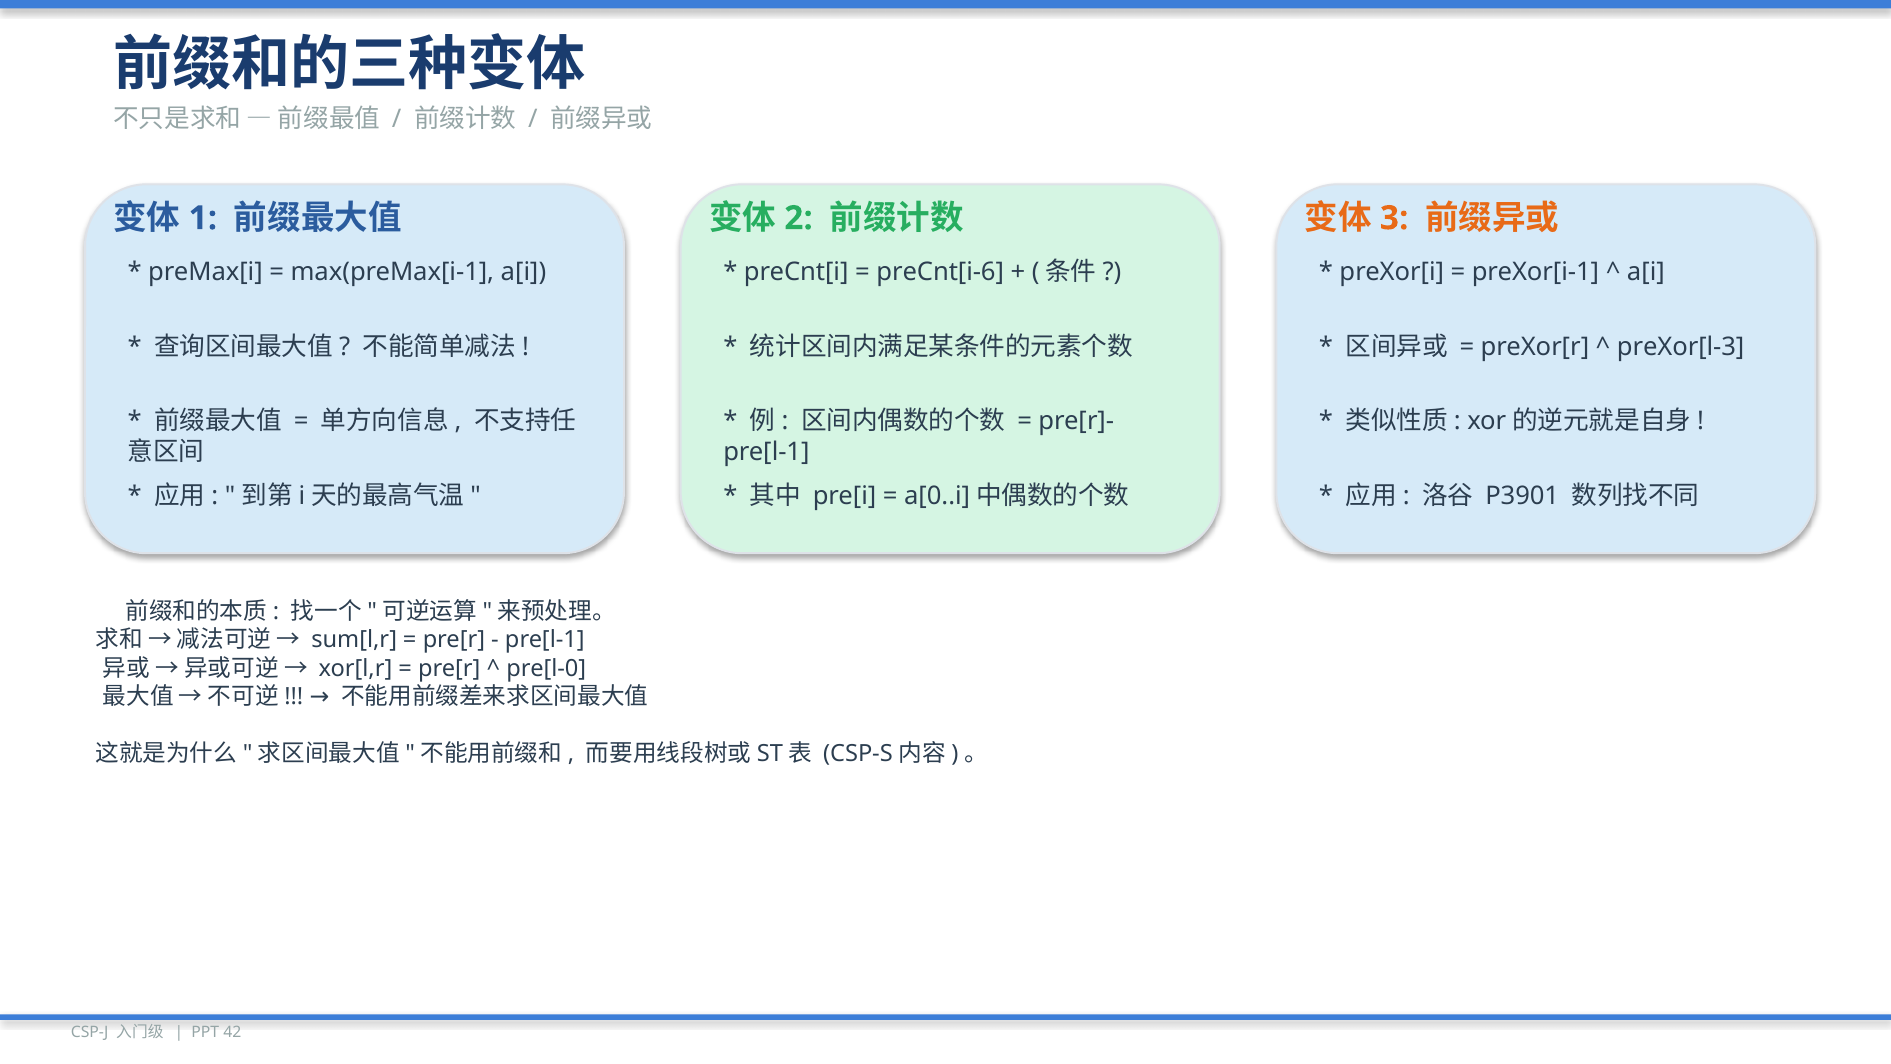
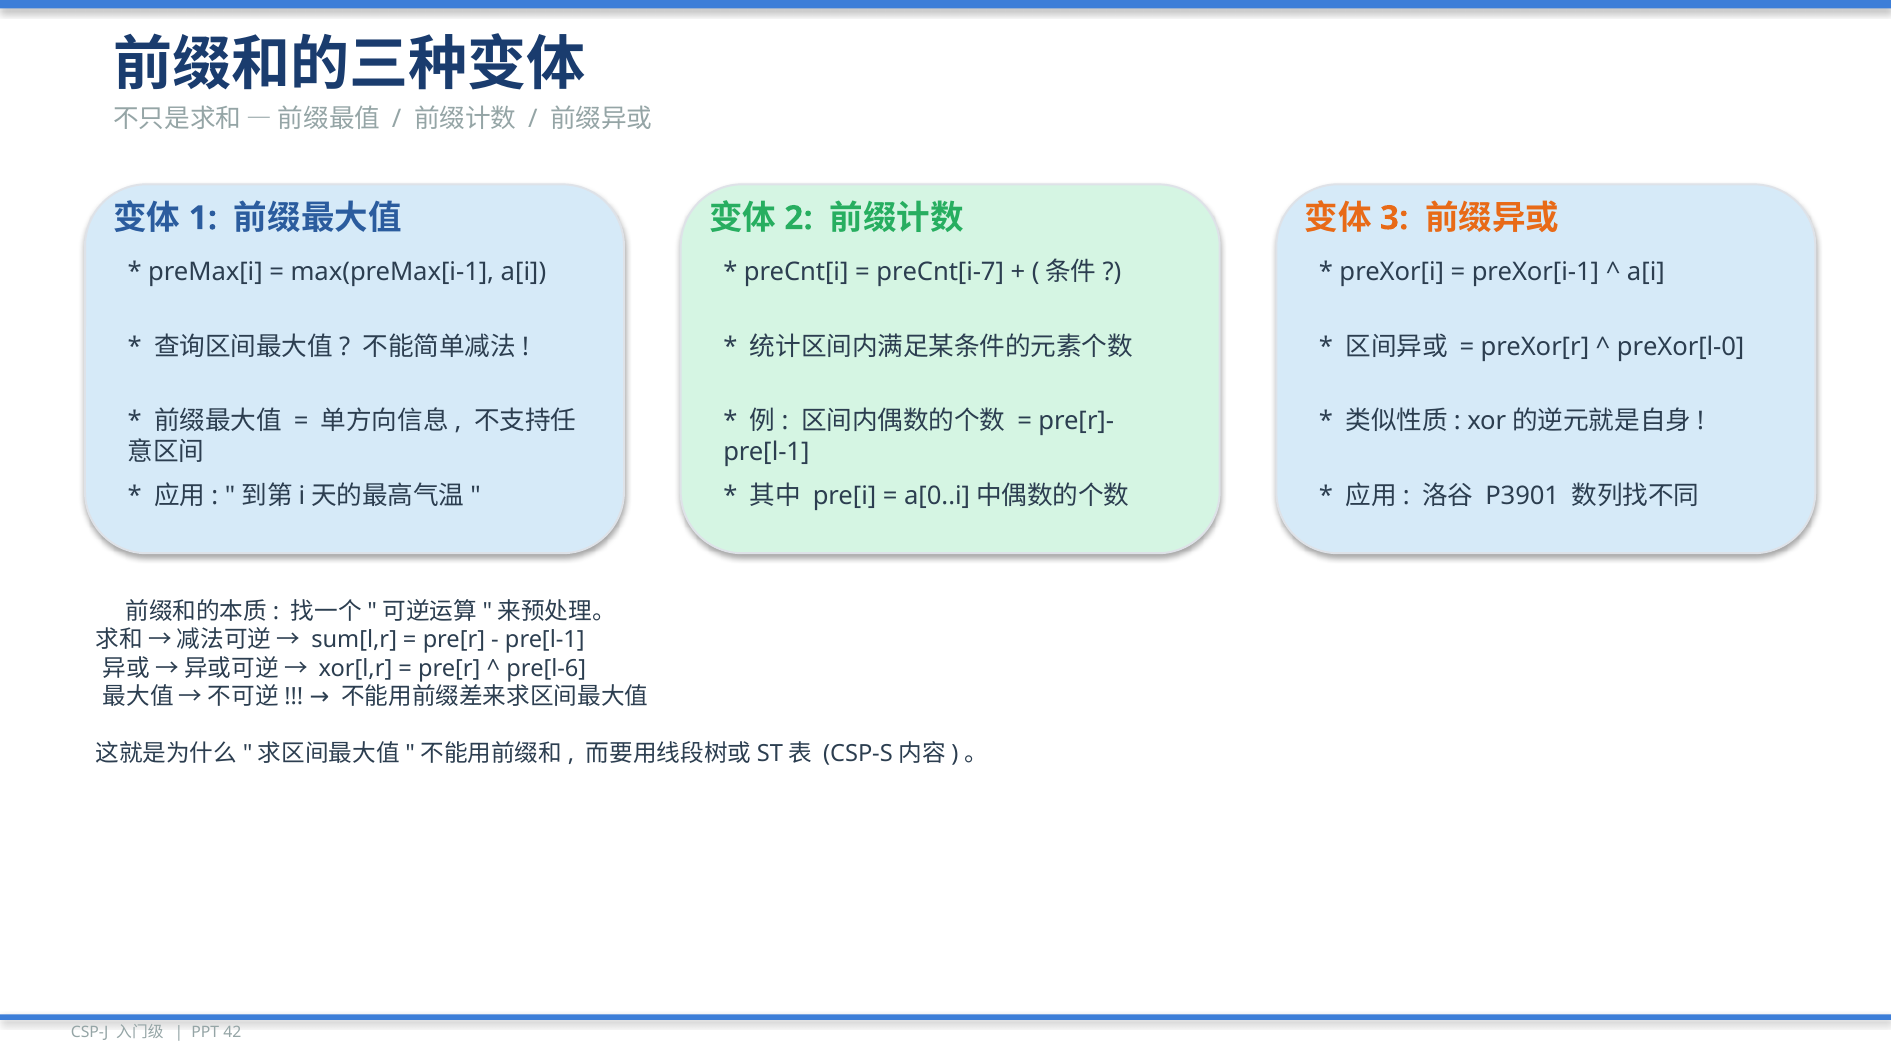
preCnt[i-6: preCnt[i-6 -> preCnt[i-7 (940, 272)
preXor[l-3: preXor[l-3 -> preXor[l-0 (1681, 347)
pre[l-0: pre[l-0 -> pre[l-6 (546, 668)
